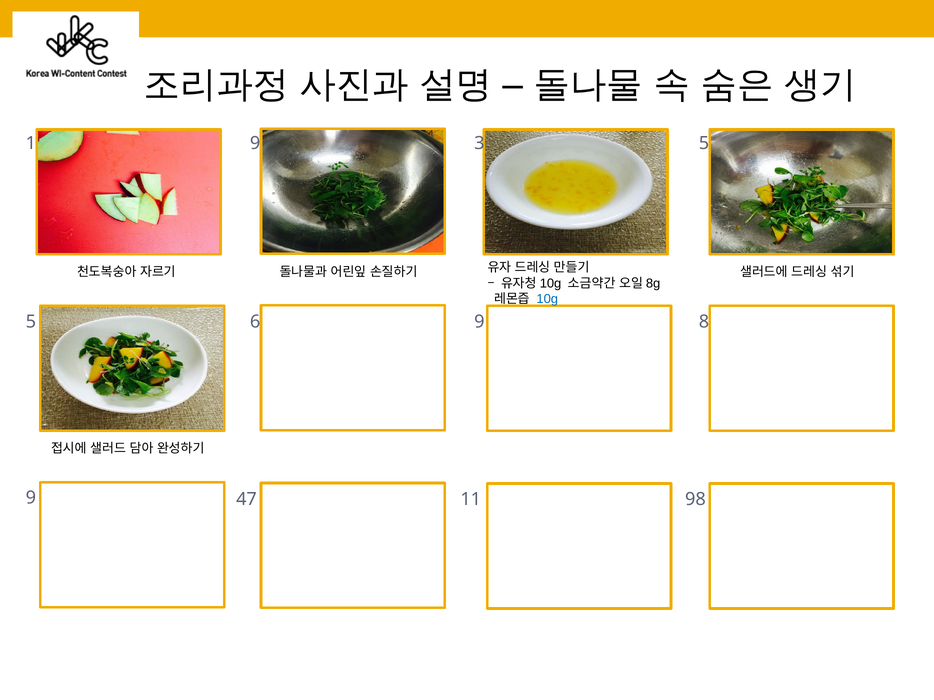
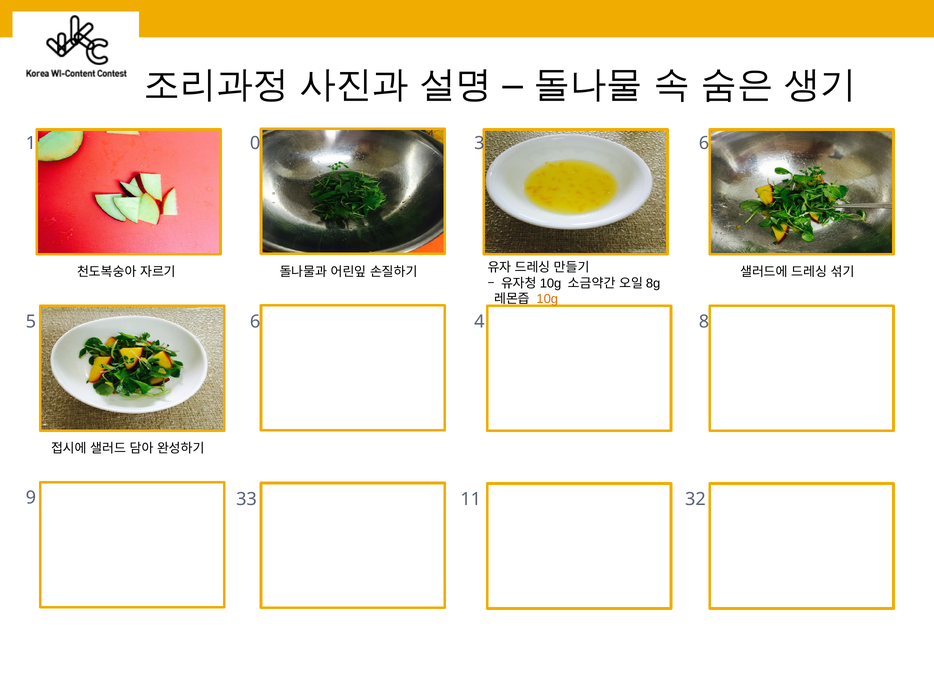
1 9: 9 -> 0 (255, 143)
3 5: 5 -> 6 (704, 143)
10g colour: blue -> orange (547, 299)
6 9: 9 -> 4 (479, 322)
47: 47 -> 33 (247, 500)
98: 98 -> 32 (695, 500)
